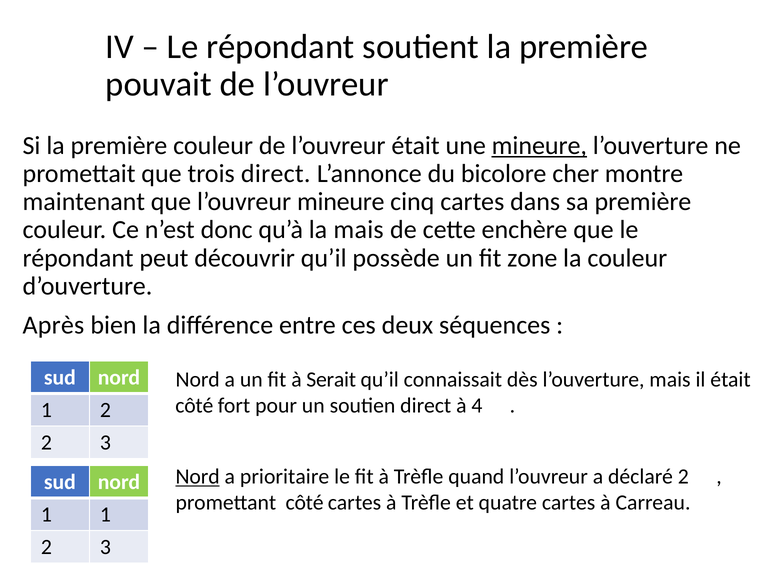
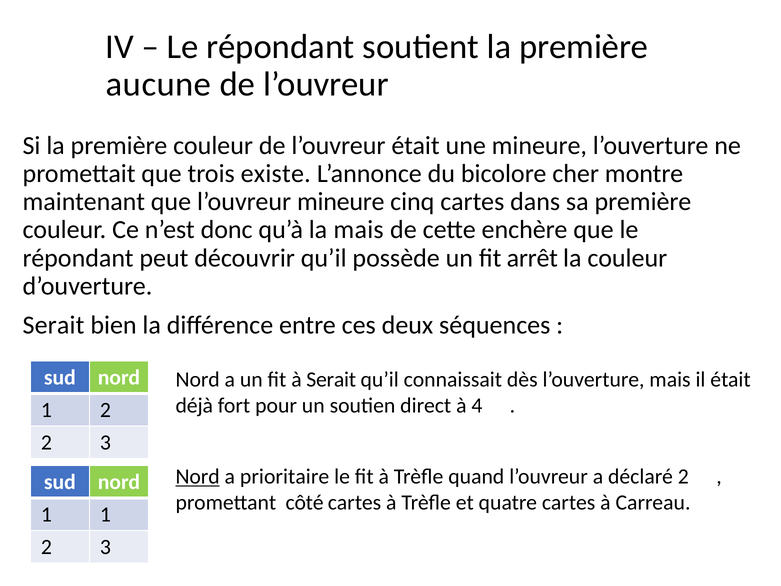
pouvait: pouvait -> aucune (158, 84)
mineure underline: present -> none (539, 145)
trois direct: direct -> existe (276, 173)
zone: zone -> arrêt (532, 258)
Après: Après -> Serait (53, 325)
côté: côté -> déjà (194, 405)
